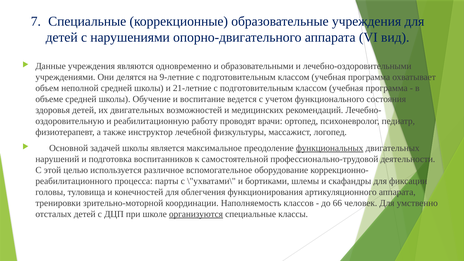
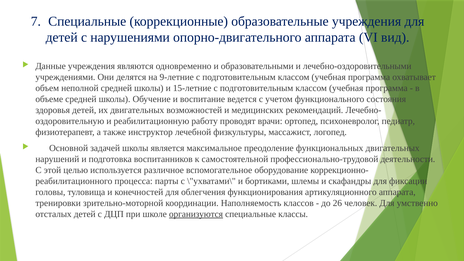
21-летние: 21-летние -> 15-летние (192, 88)
функциональных underline: present -> none (330, 148)
66: 66 -> 26 (337, 203)
